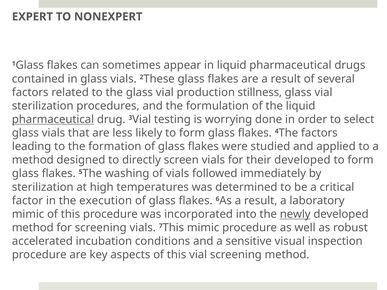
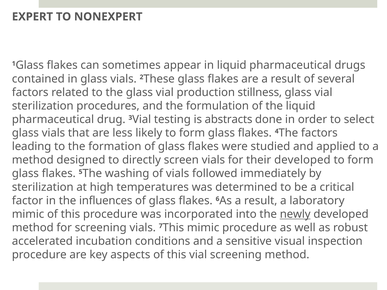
pharmaceutical underline: present -> none (53, 119)
worrying: worrying -> abstracts (229, 119)
execution: execution -> influences (106, 201)
